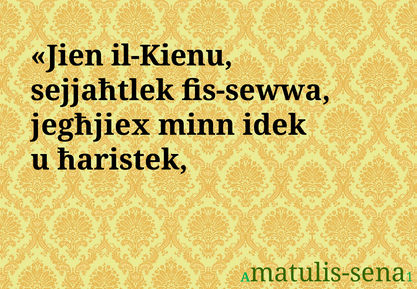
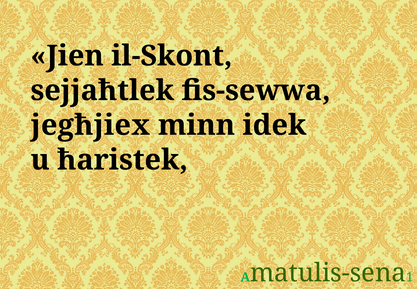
il-Kienu: il-Kienu -> il-Skont (172, 56)
